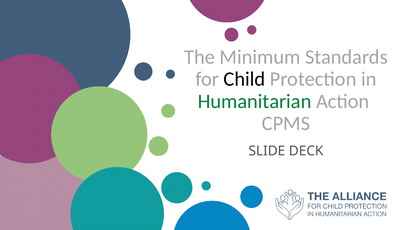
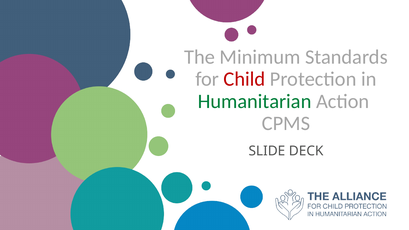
Child colour: black -> red (245, 79)
